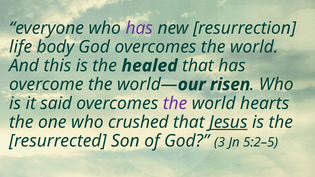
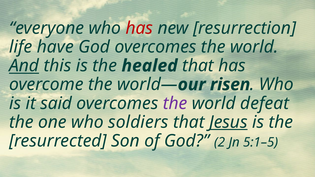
has colour: purple -> red (139, 28)
body: body -> have (55, 47)
And underline: none -> present (24, 66)
hearts: hearts -> defeat (265, 103)
crushed: crushed -> soldiers (138, 122)
3: 3 -> 2 (220, 142)
5:2–5: 5:2–5 -> 5:1–5 (261, 142)
